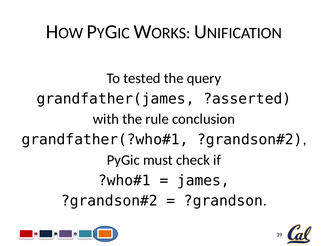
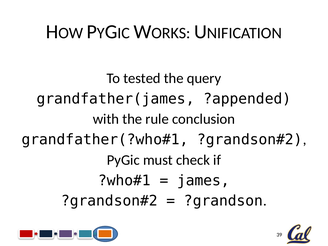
?asserted: ?asserted -> ?appended (247, 99)
